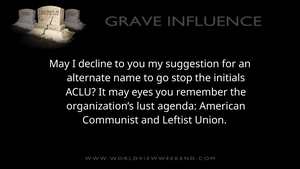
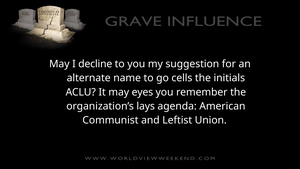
stop: stop -> cells (182, 78)
lust: lust -> lays (146, 106)
